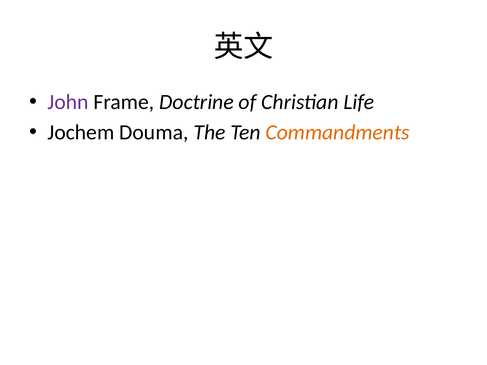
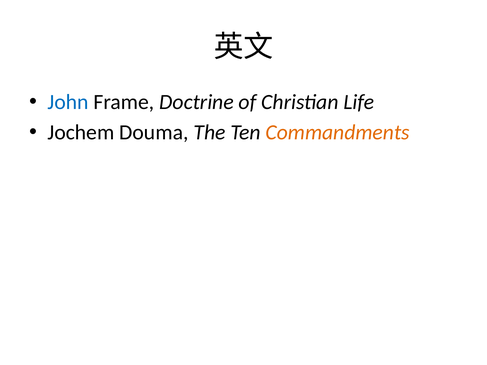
John colour: purple -> blue (68, 102)
